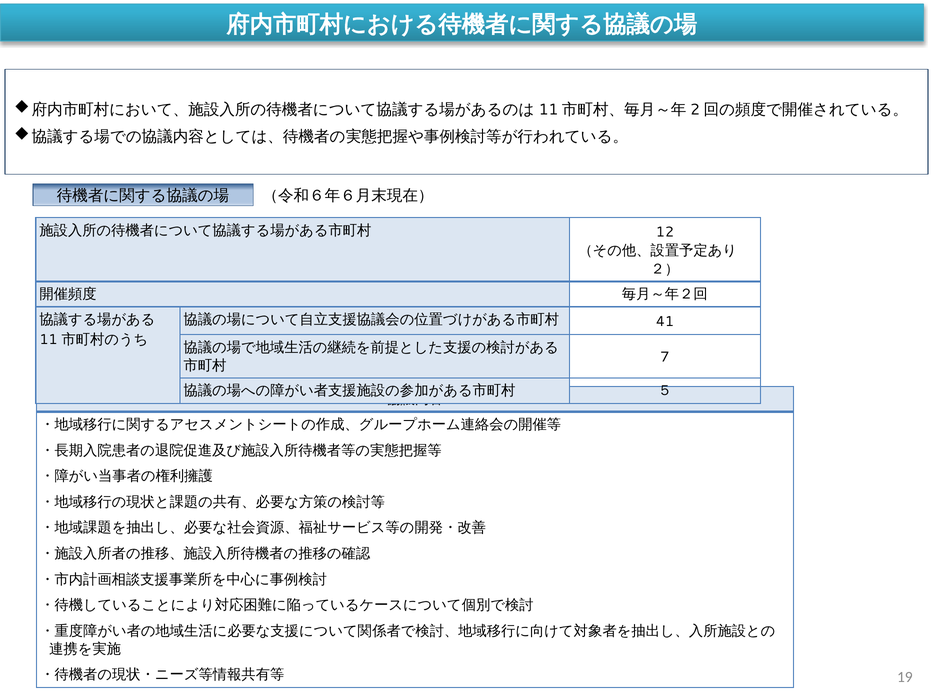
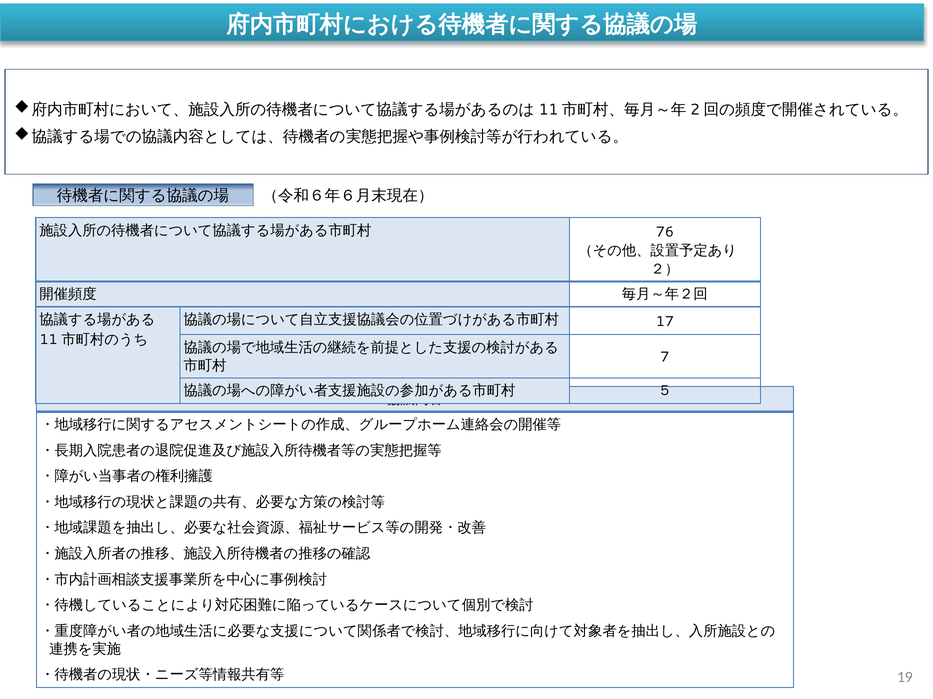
12: 12 -> 76 (665, 233)
41: 41 -> 17 (665, 322)
